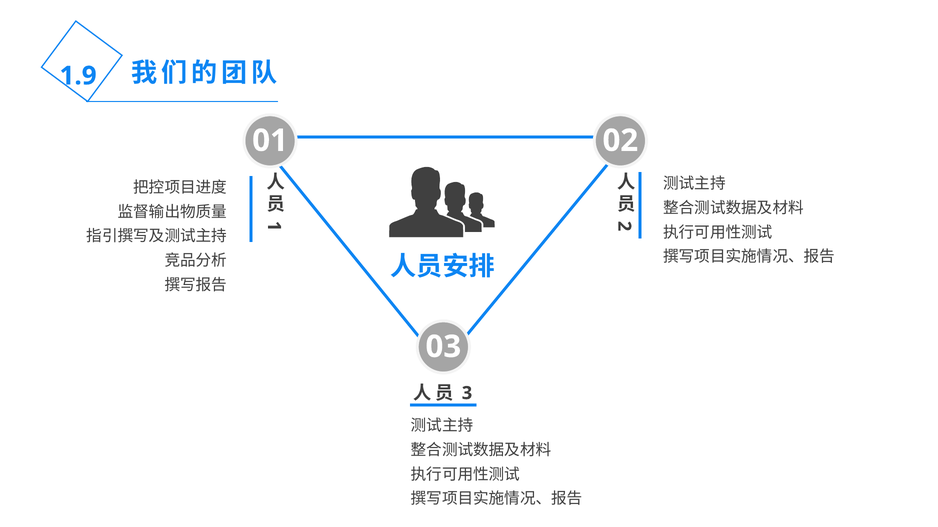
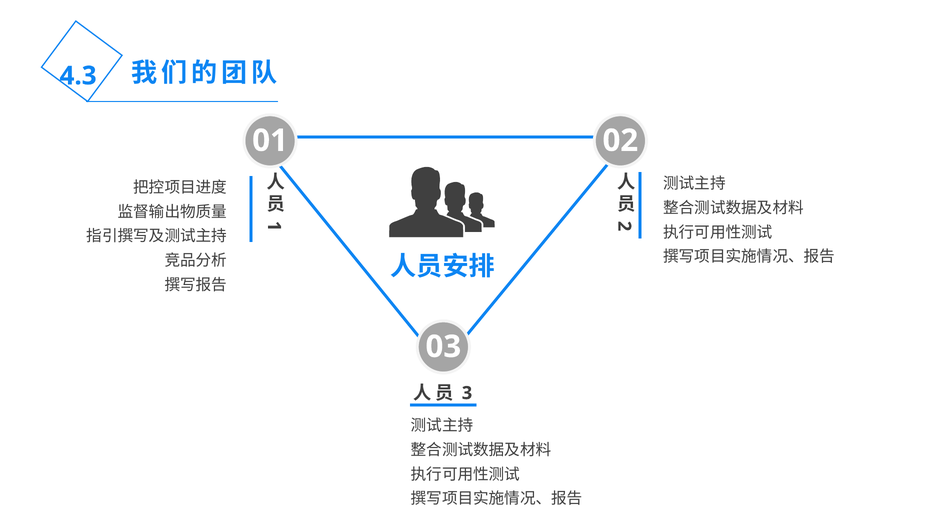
1.9: 1.9 -> 4.3 (78, 76)
